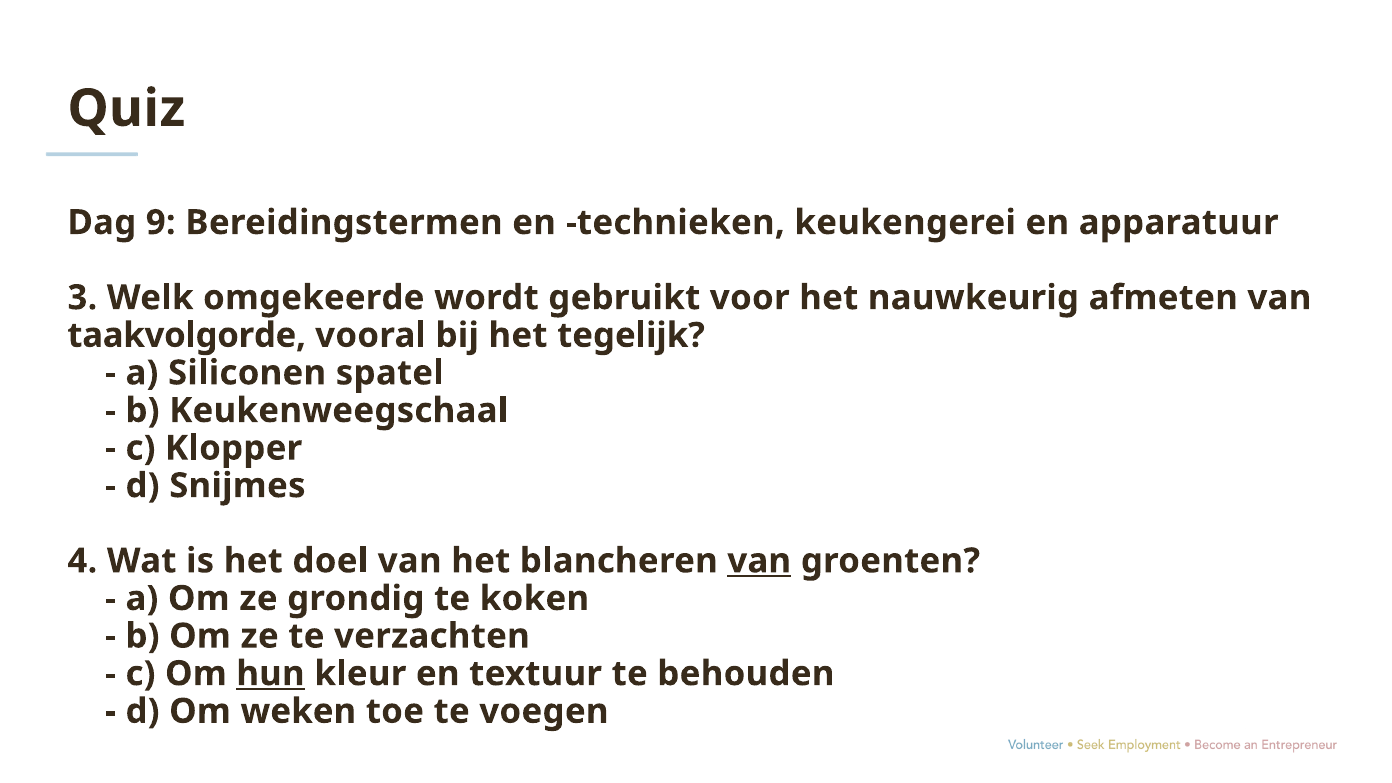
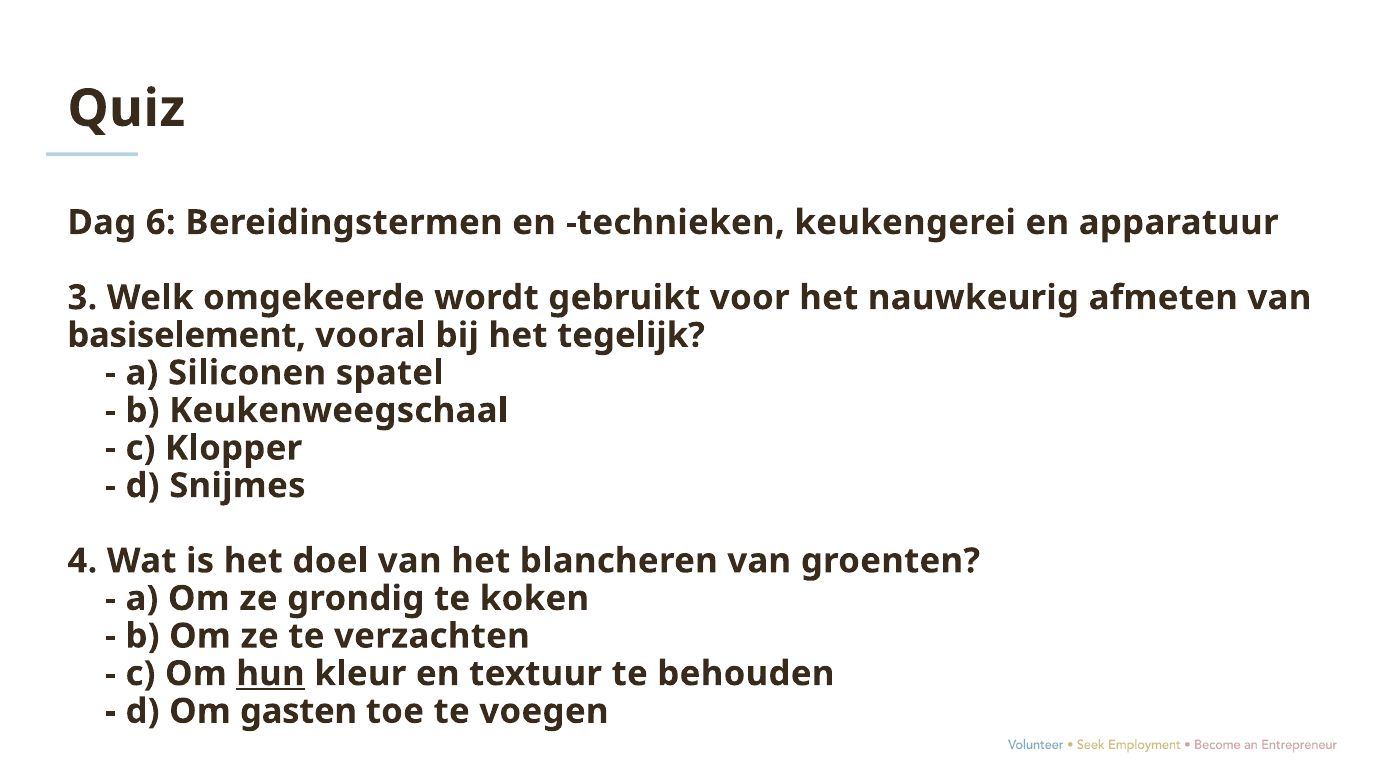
9: 9 -> 6 (161, 223)
taakvolgorde: taakvolgorde -> basiselement (187, 335)
van underline: present -> none (759, 561)
weken: weken -> gasten (299, 711)
